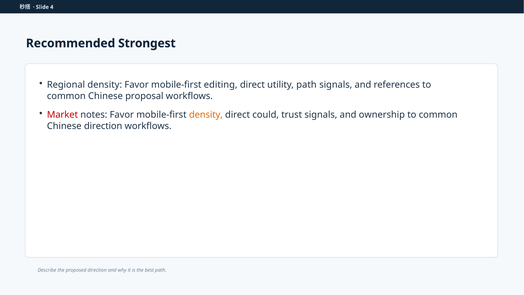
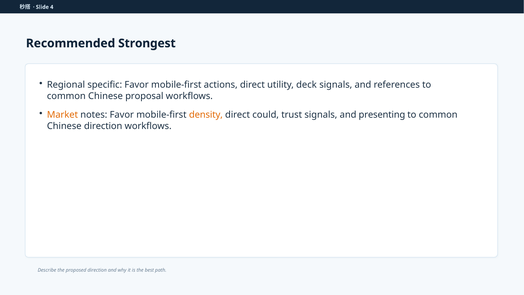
Regional density: density -> specific (105, 85)
editing: editing -> actions (221, 85)
utility path: path -> deck (306, 85)
Market colour: red -> orange (62, 115)
ownership: ownership -> presenting (382, 115)
